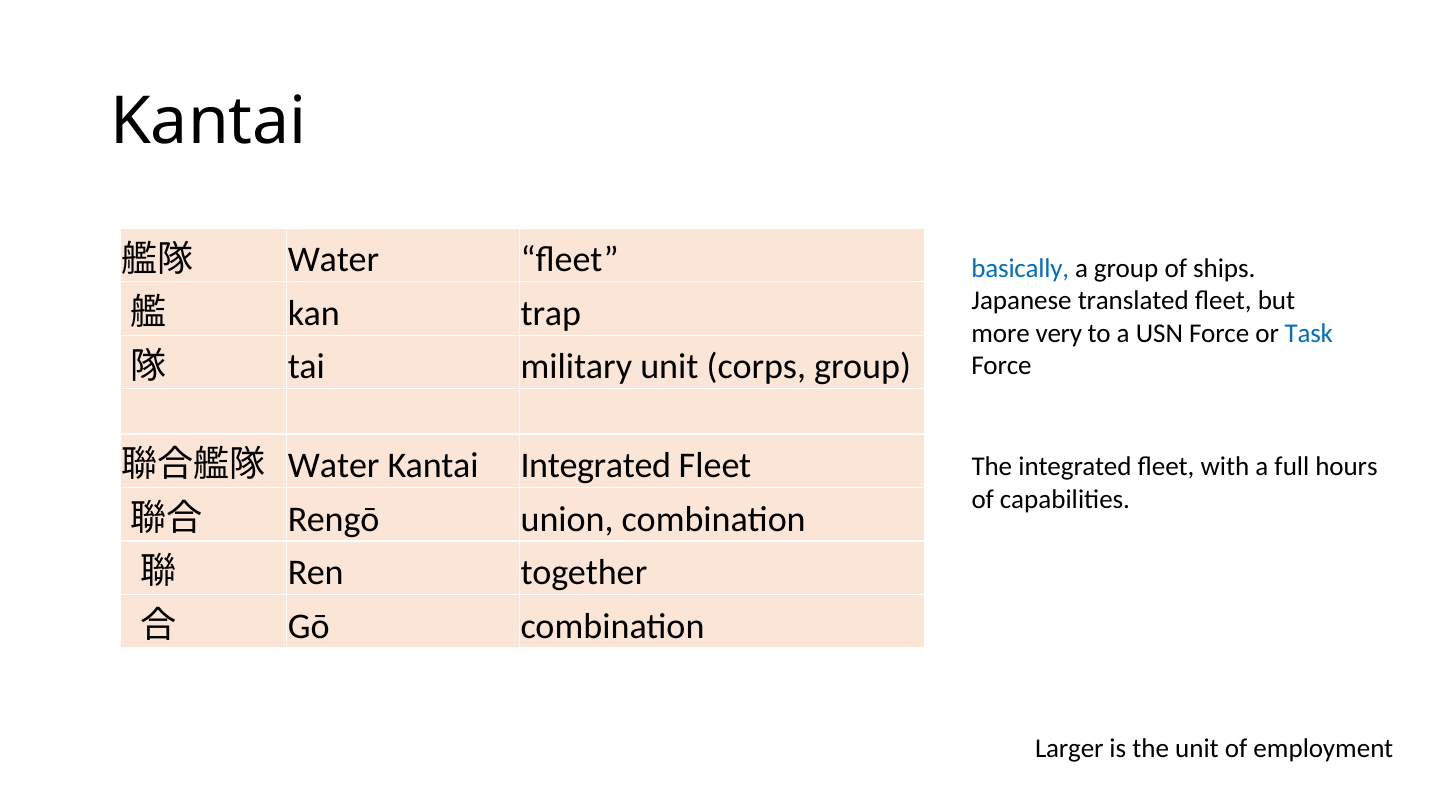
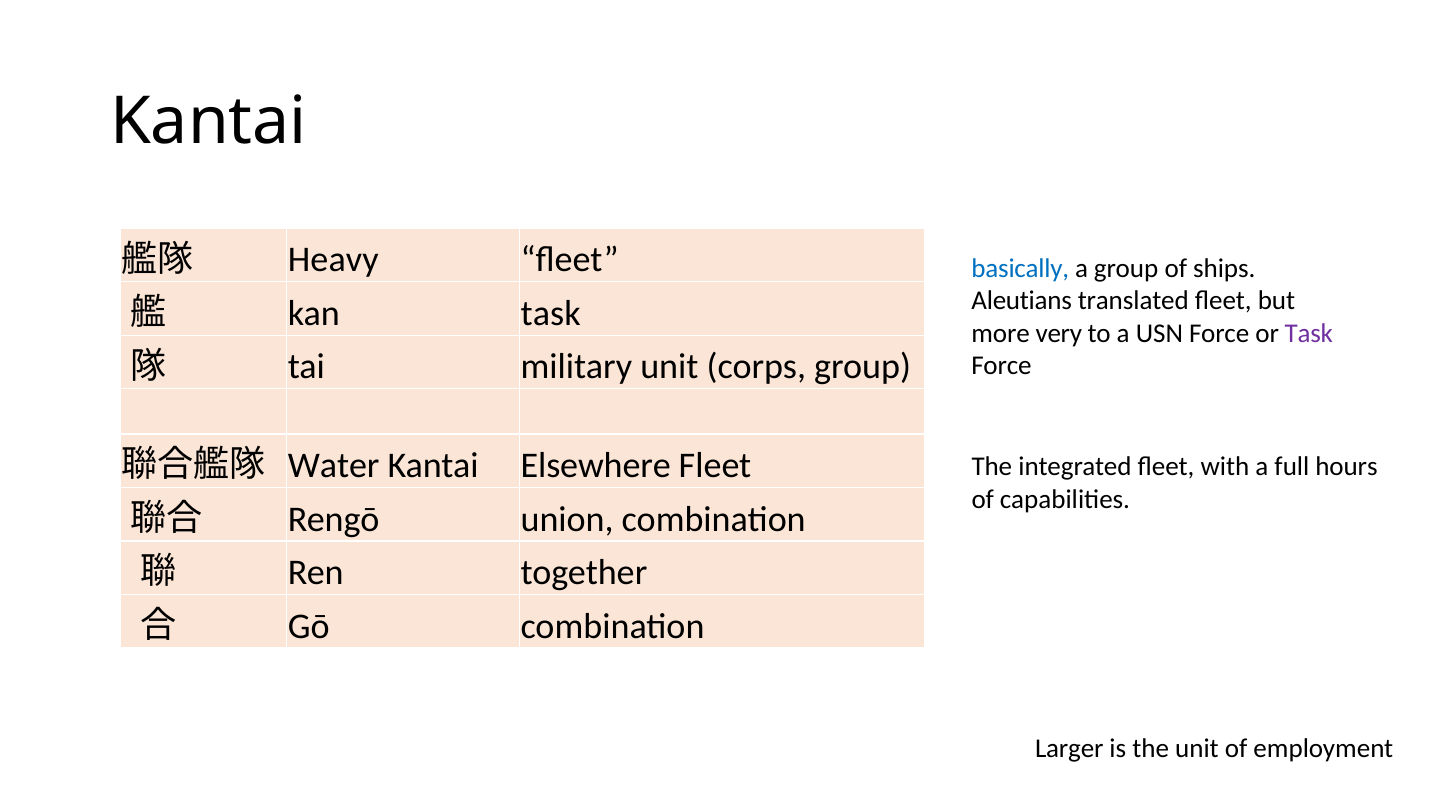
Water: Water -> Heavy (333, 260)
Japanese: Japanese -> Aleutians (1022, 301)
kan trap: trap -> task (551, 313)
Task colour: blue -> purple (1309, 333)
Kantai Integrated: Integrated -> Elsewhere (596, 466)
